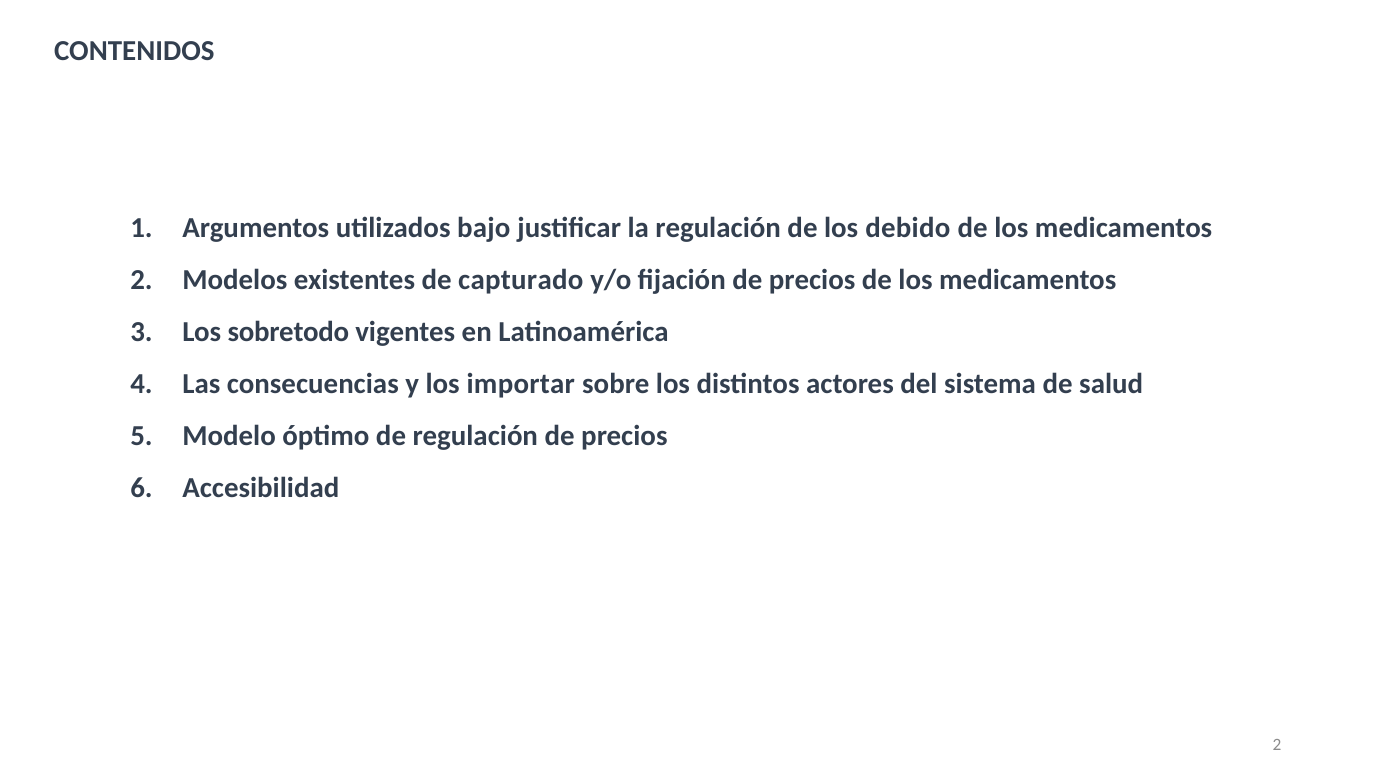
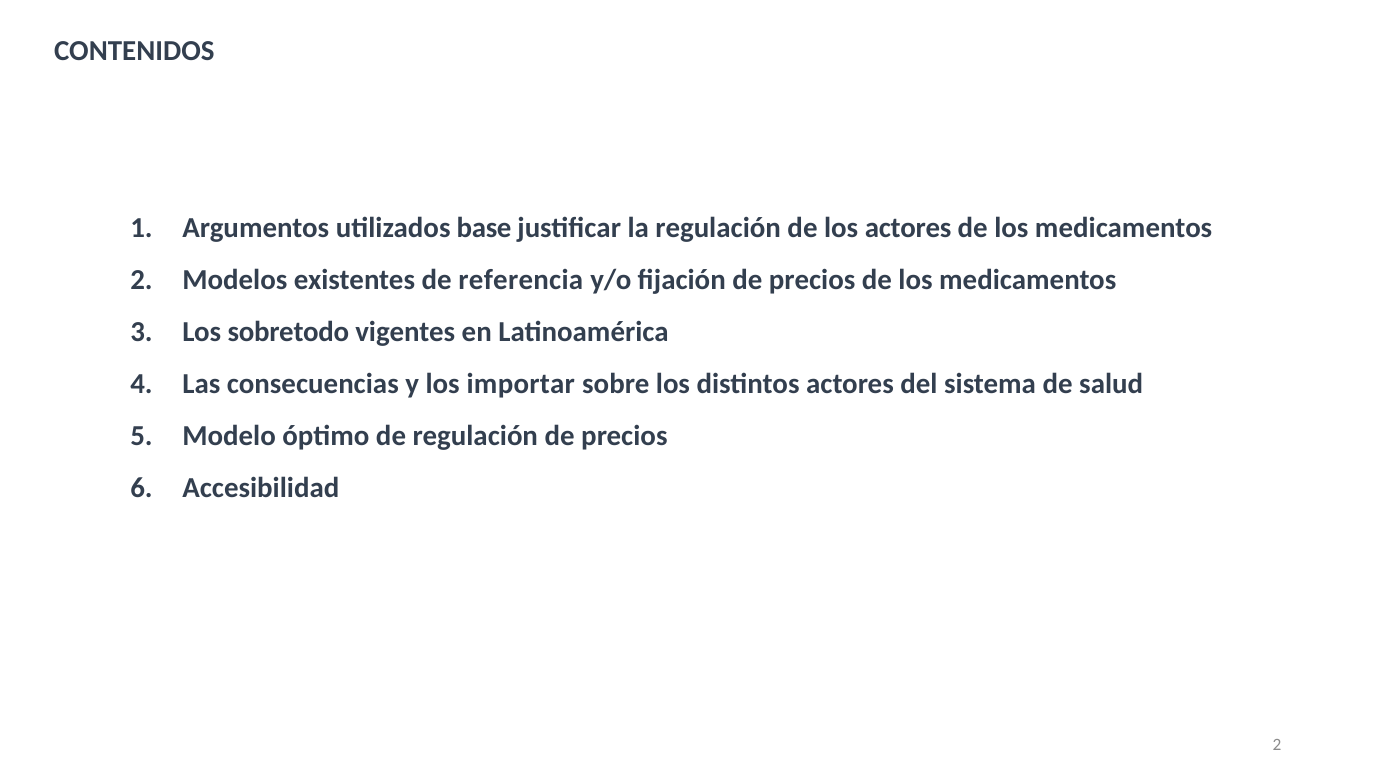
bajo: bajo -> base (484, 228)
los debido: debido -> actores (908, 228)
capturado: capturado -> referencia (521, 280)
